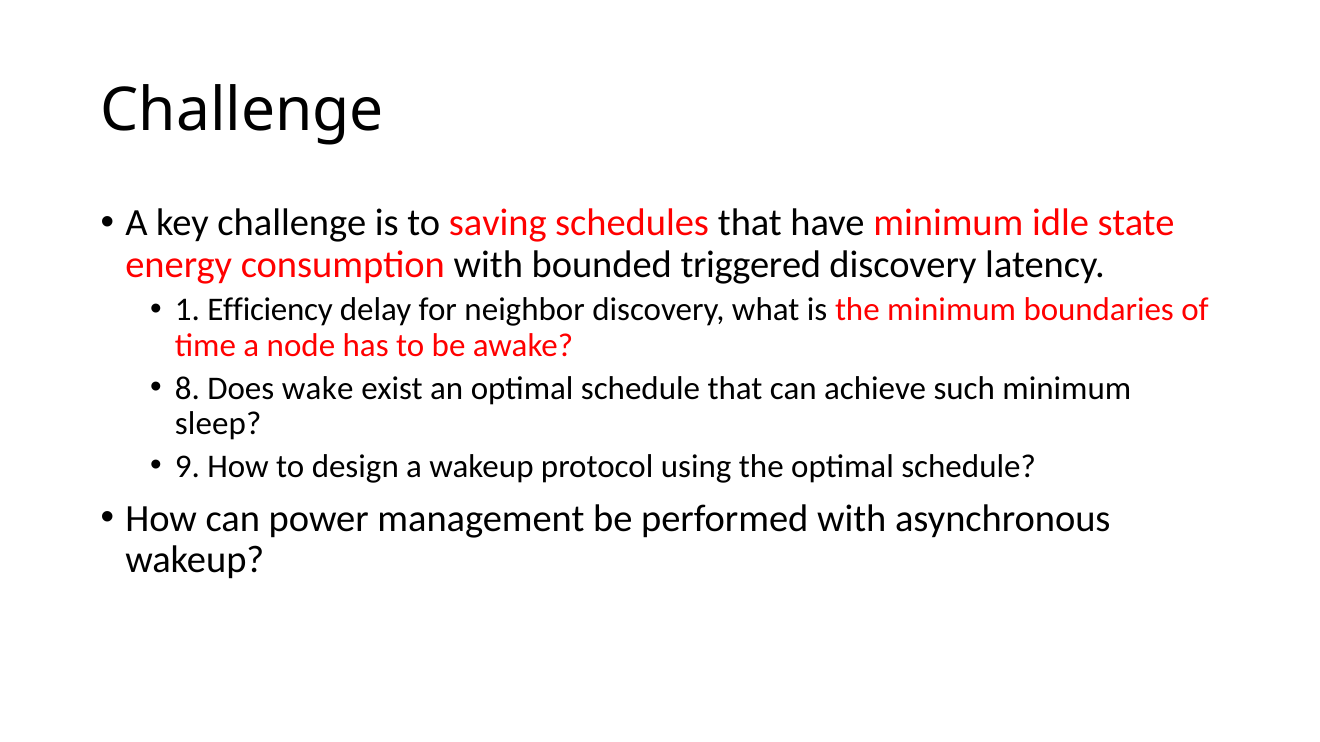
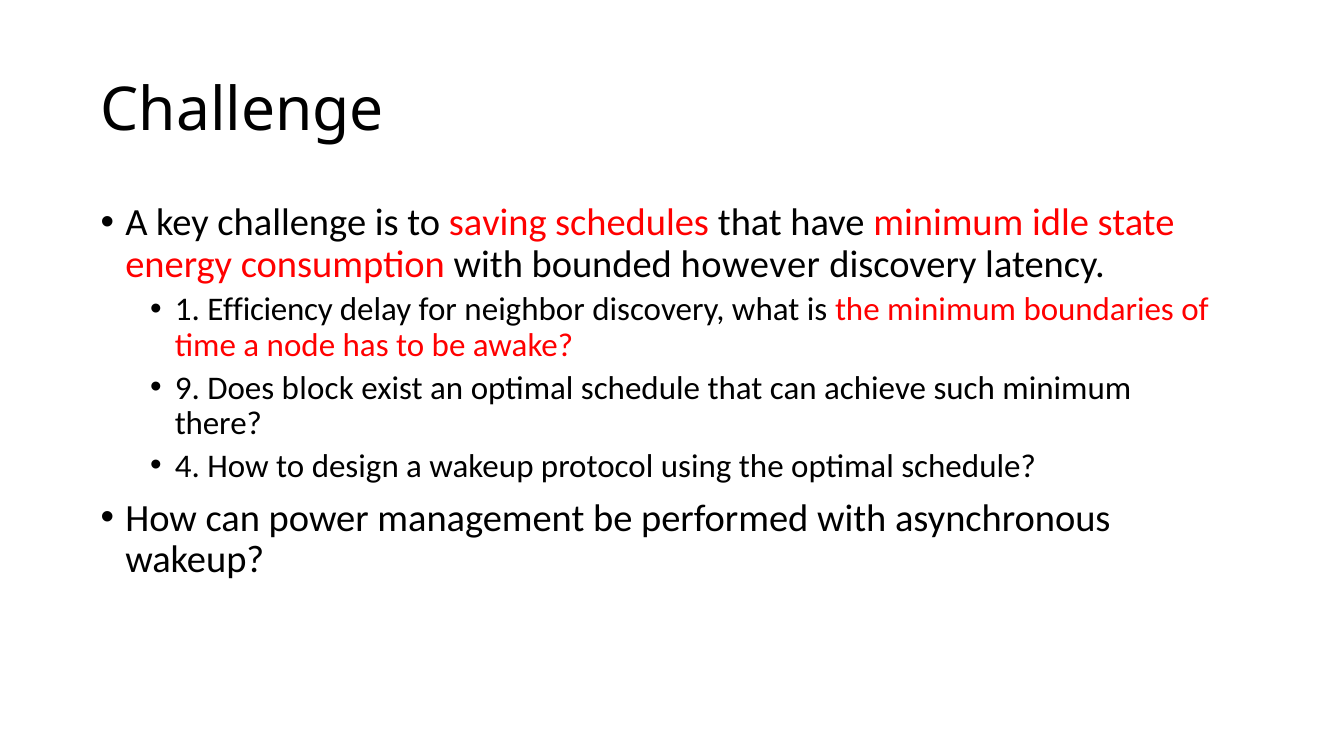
triggered: triggered -> however (750, 265)
8: 8 -> 9 (187, 388)
wake: wake -> block (318, 388)
sleep: sleep -> there (218, 424)
9: 9 -> 4 (187, 466)
